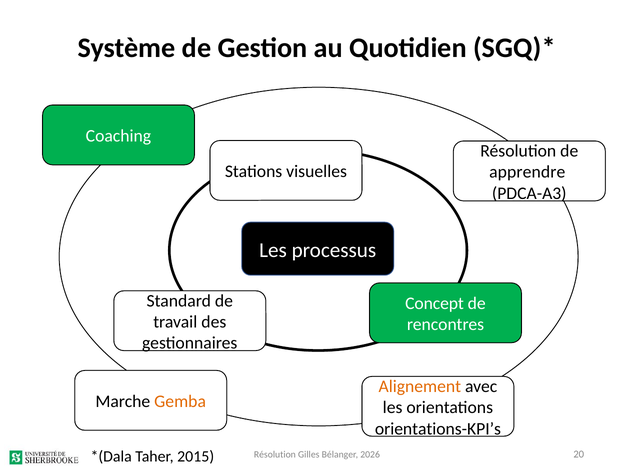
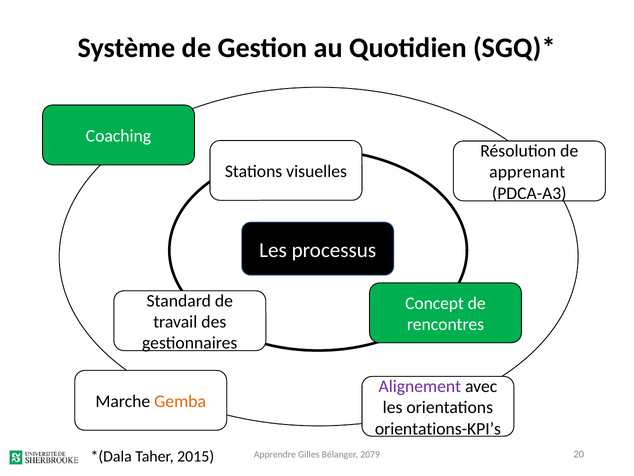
apprendre: apprendre -> apprenant (527, 172)
Alignement colour: orange -> purple (420, 386)
Résolution: Résolution -> Apprendre (275, 454)
2026: 2026 -> 2079 (370, 454)
